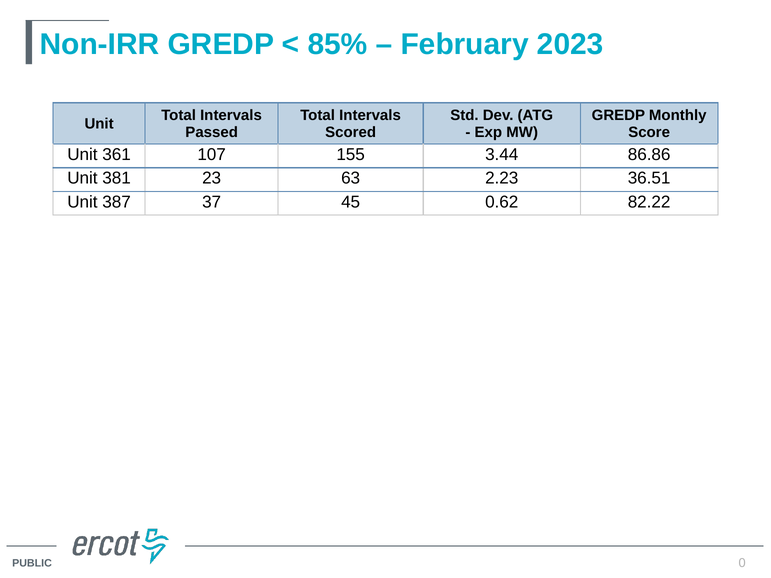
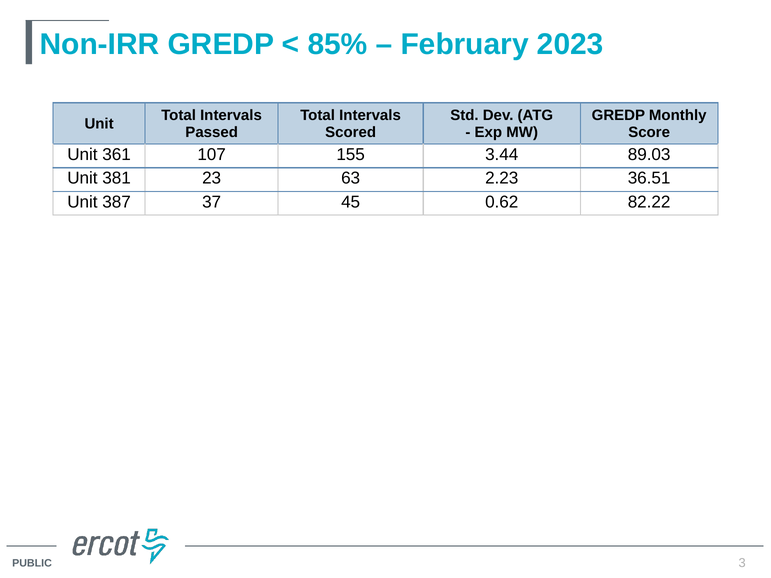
86.86: 86.86 -> 89.03 (649, 155)
0: 0 -> 3 (742, 563)
